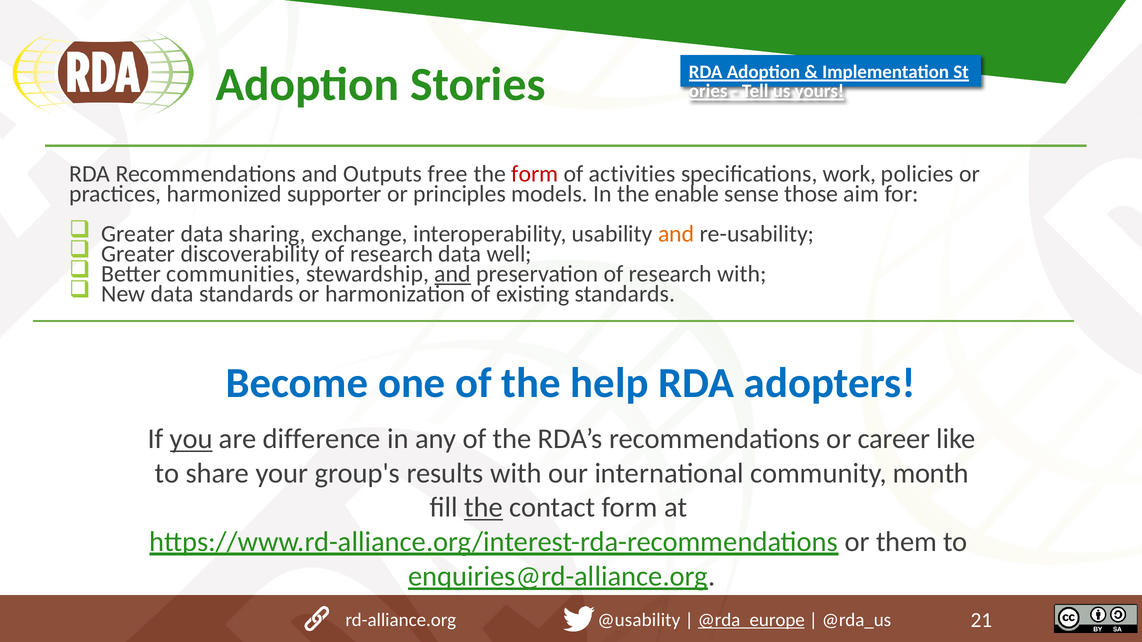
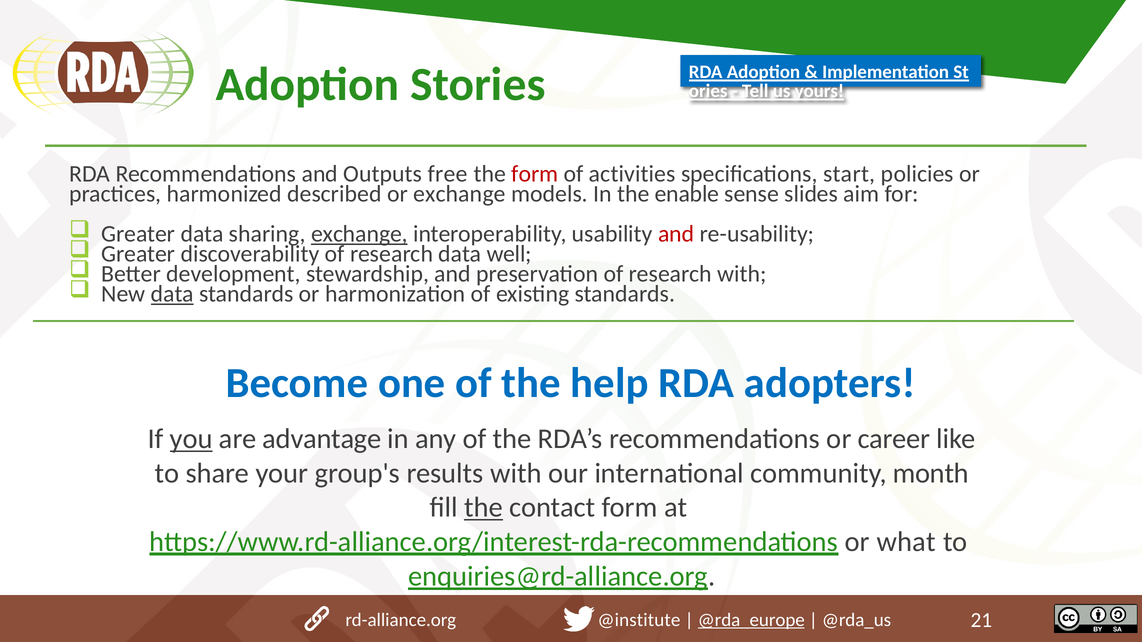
work: work -> start (849, 174)
supporter: supporter -> described (334, 194)
or principles: principles -> exchange (459, 194)
those: those -> slides (811, 194)
exchange underline: none -> present (359, 234)
and colour: orange -> red (676, 234)
communities: communities -> development (234, 274)
and underline: present -> none (453, 274)
data underline: none -> present (172, 294)
difference: difference -> advantage (322, 439)
them: them -> what (906, 542)
@usability: @usability -> @institute (639, 620)
